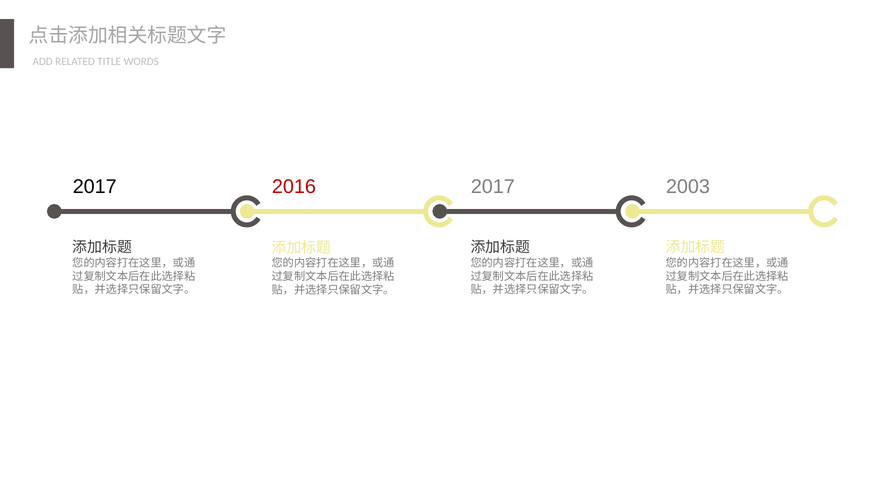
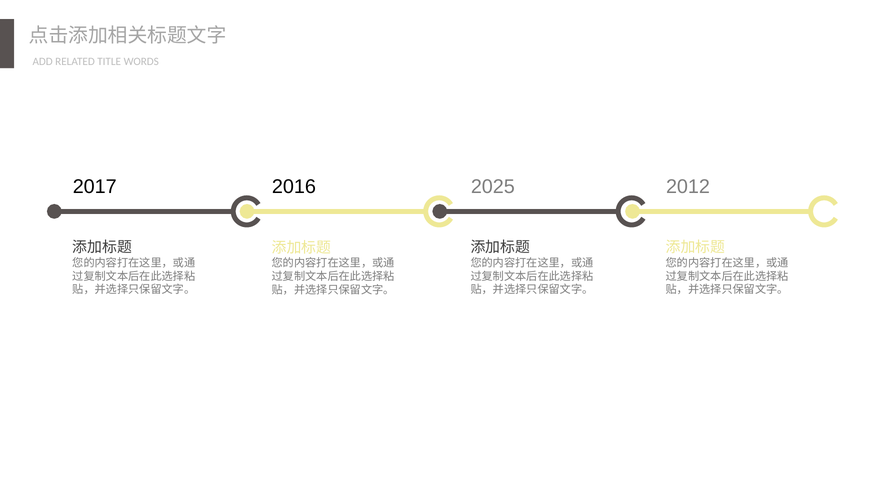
2017: 2017 -> 2025 (493, 187)
2003: 2003 -> 2012 (688, 187)
2016 colour: red -> black (294, 187)
